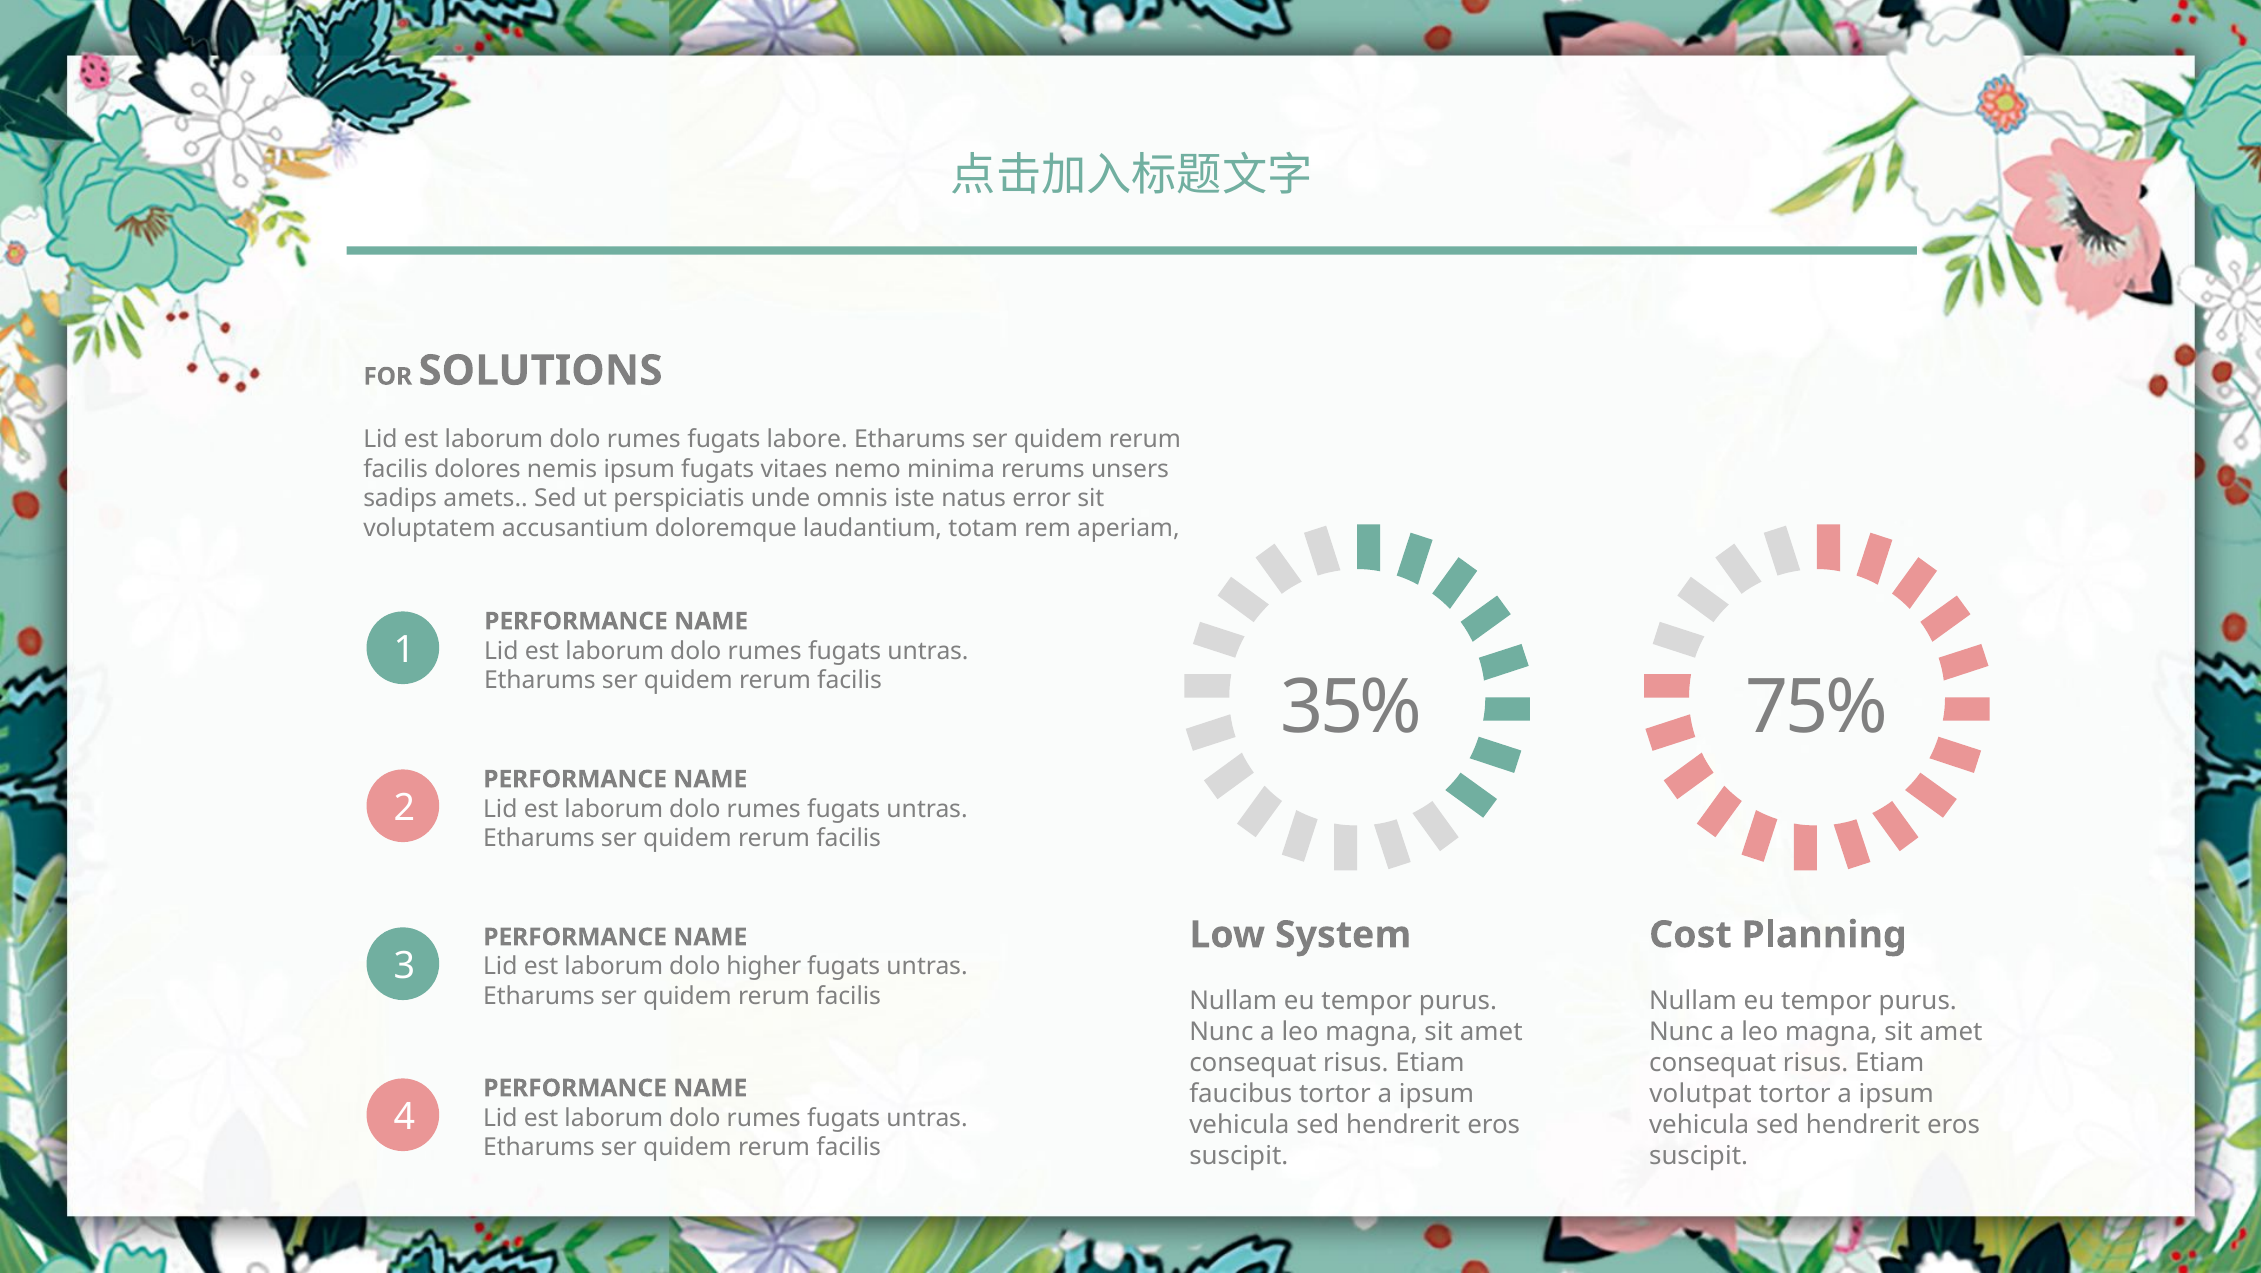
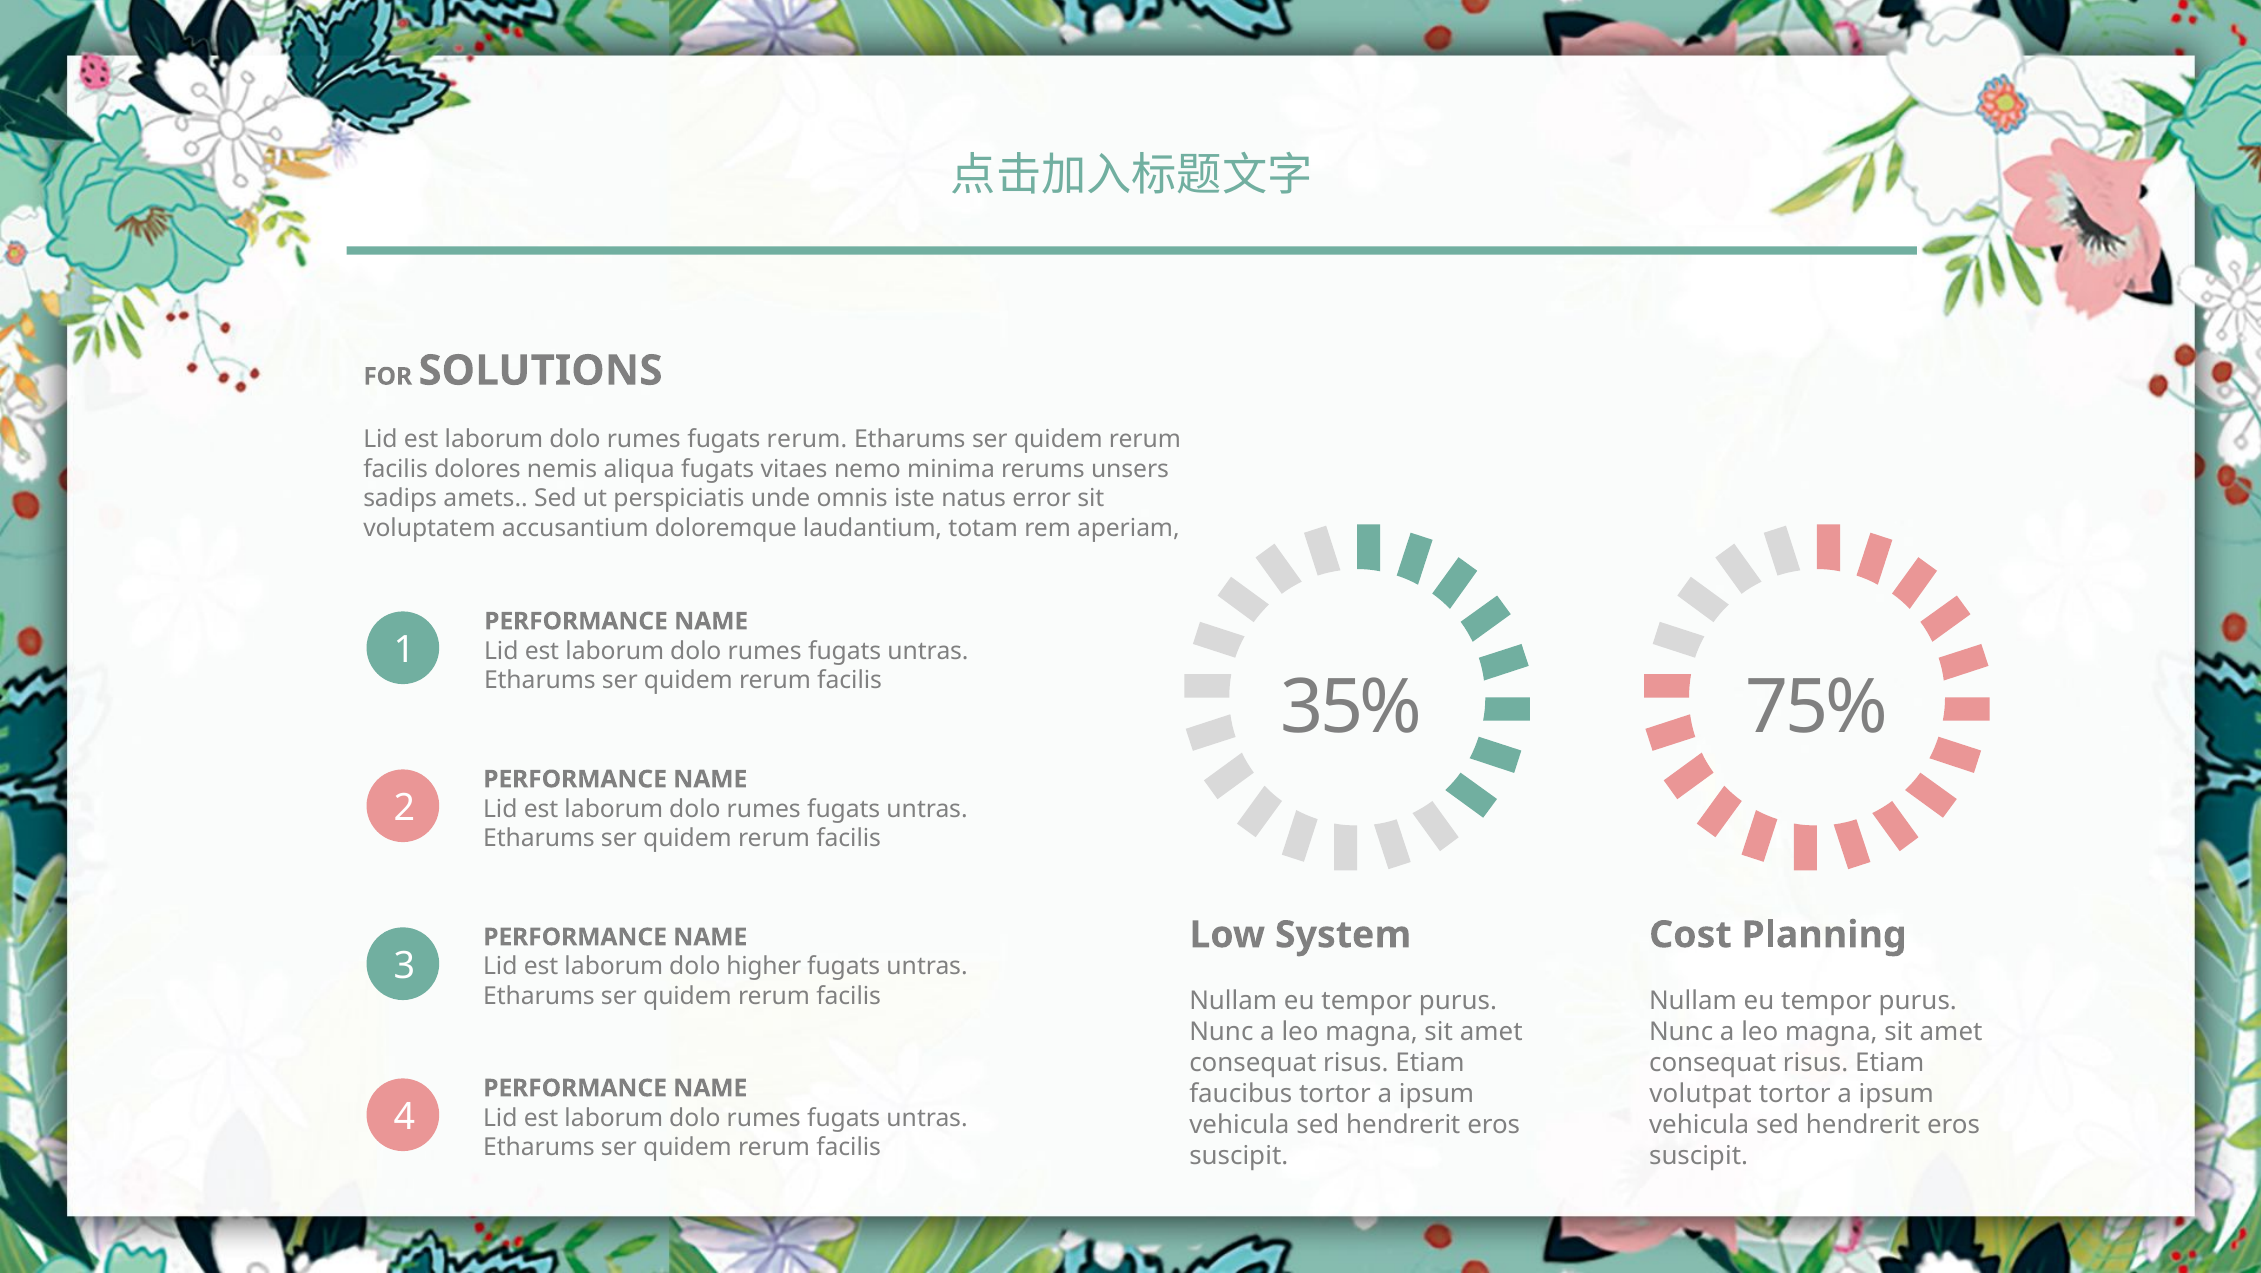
fugats labore: labore -> rerum (807, 439)
nemis ipsum: ipsum -> aliqua (639, 469)
